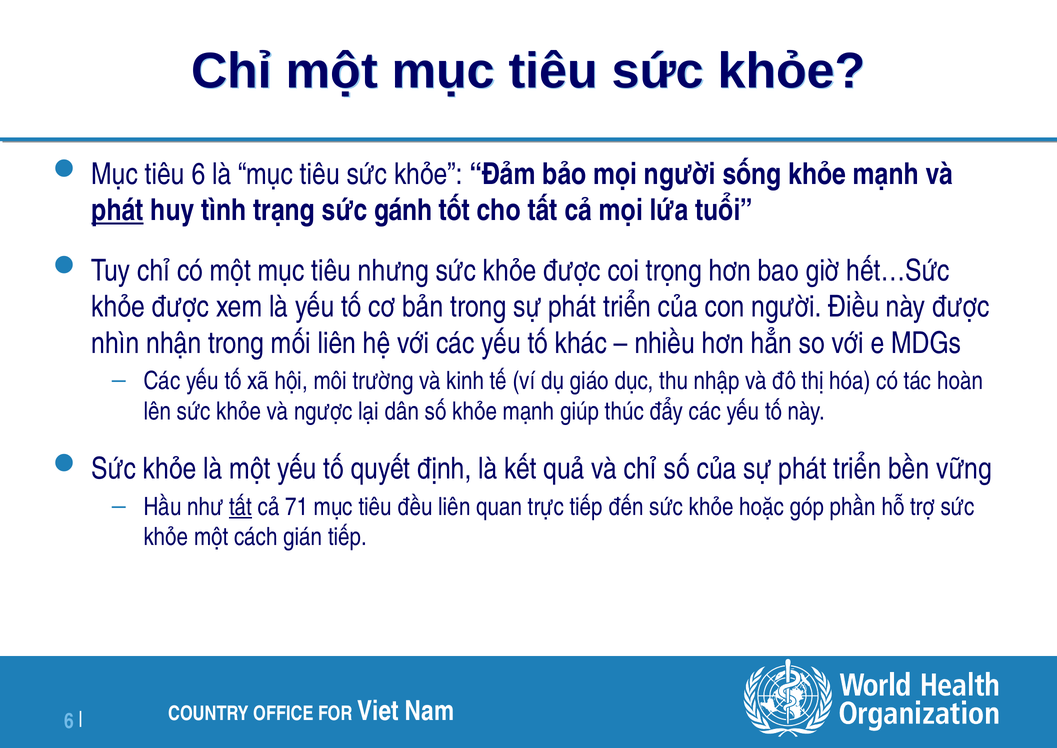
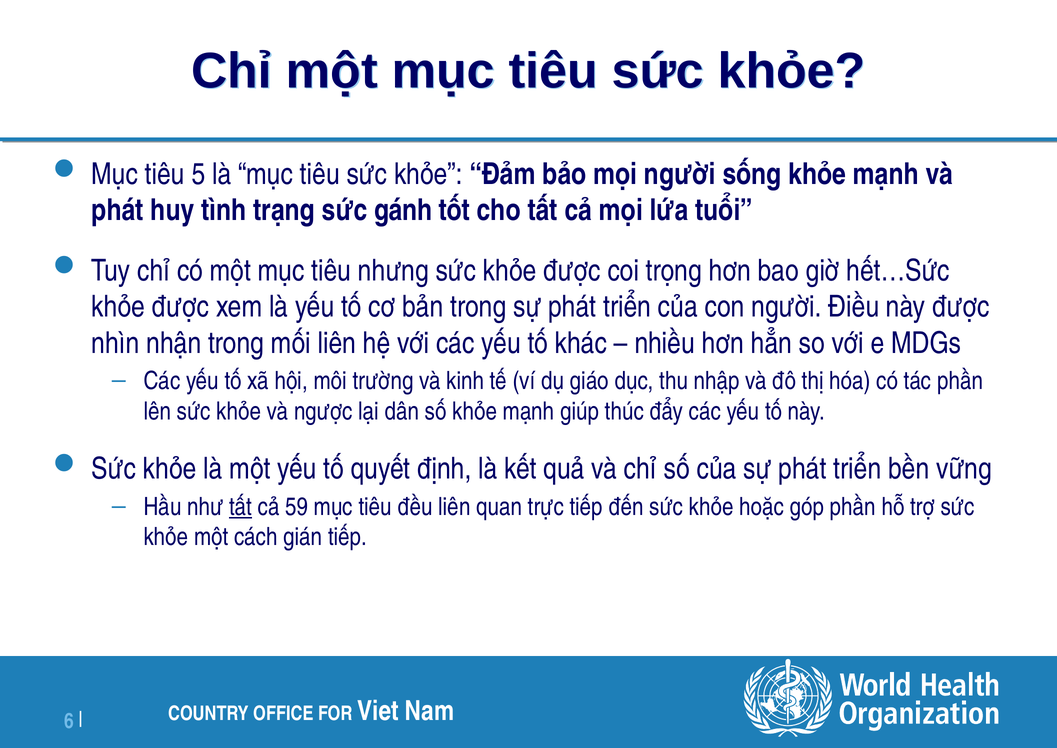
tiêu 6: 6 -> 5 (198, 174)
phát underline: present -> none (118, 210)
tác hoàn: hoàn -> phần (960, 381)
71: 71 -> 59 (297, 506)
